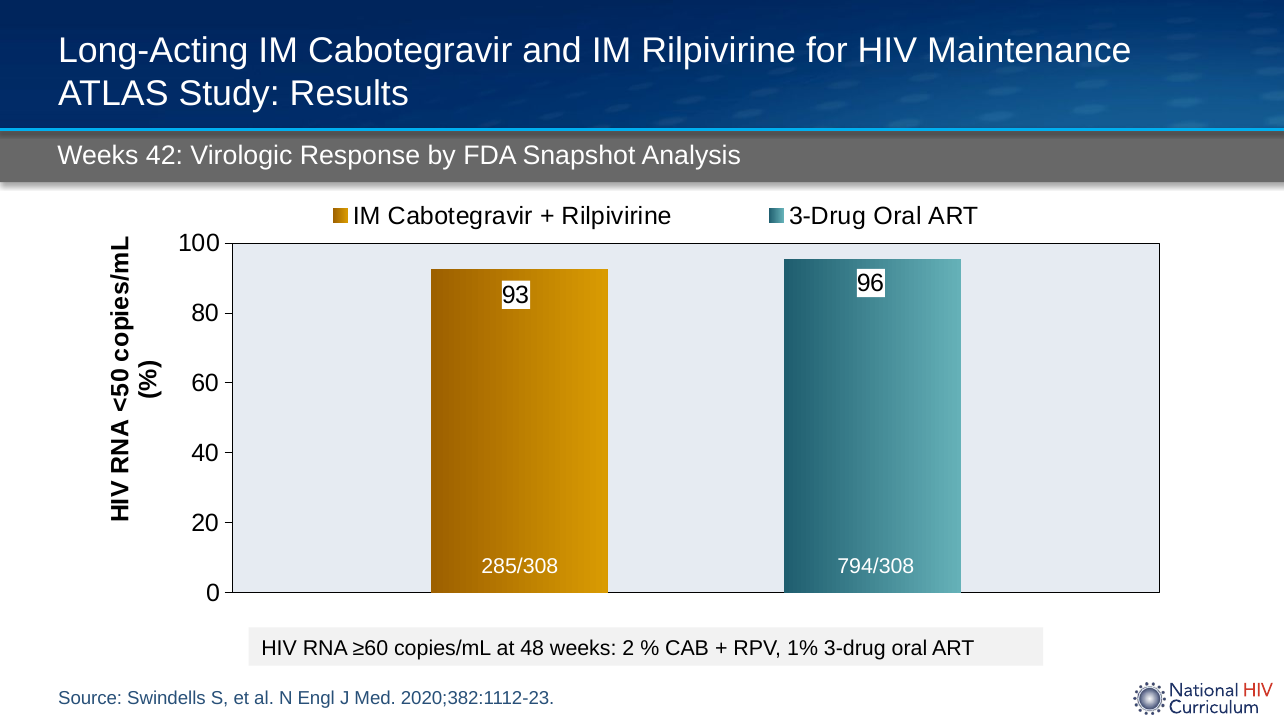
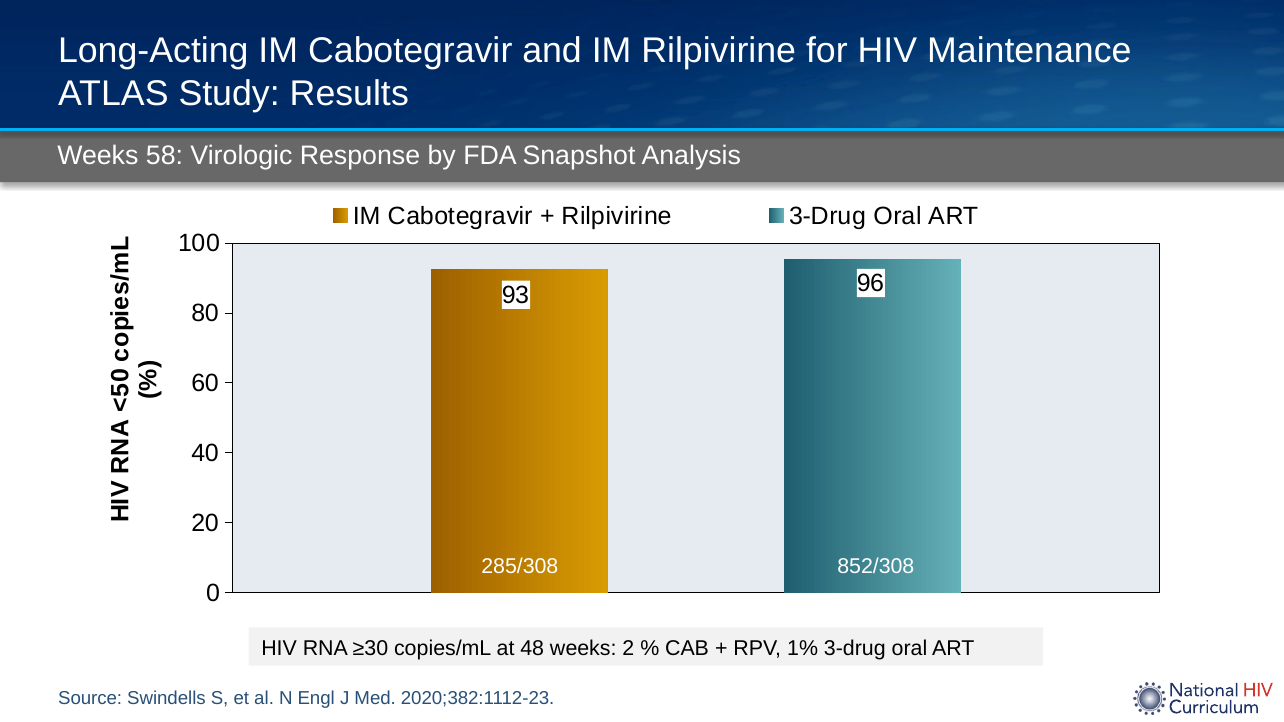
42: 42 -> 58 (164, 156)
794/308: 794/308 -> 852/308 (876, 567)
≥60: ≥60 -> ≥30 (370, 648)
